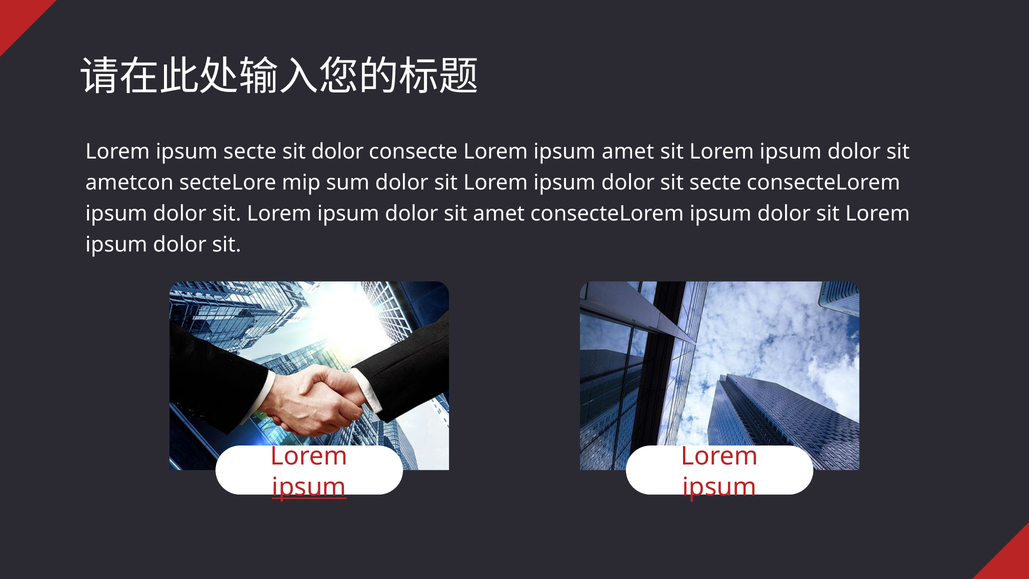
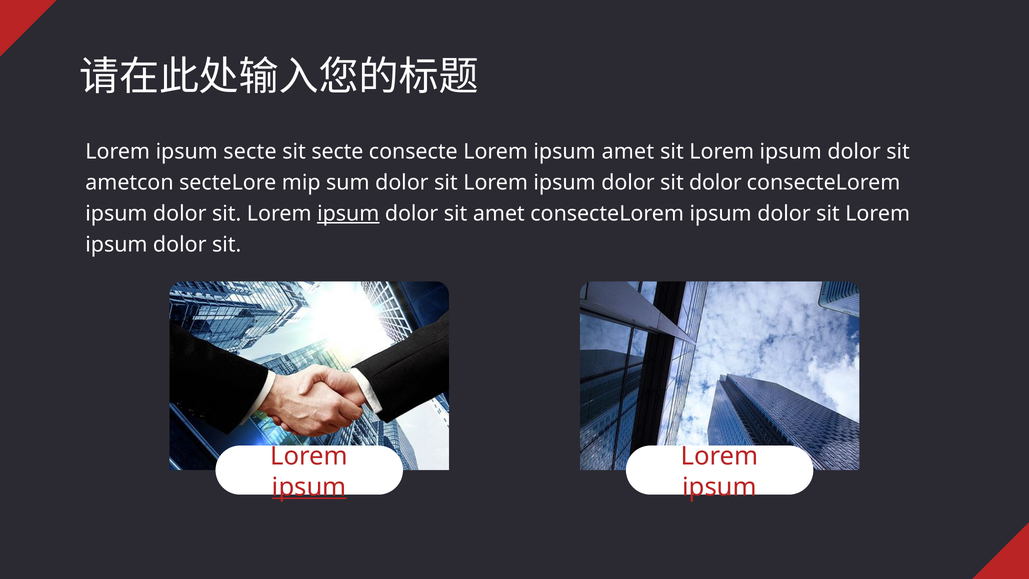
sit dolor: dolor -> secte (337, 152)
sit secte: secte -> dolor (715, 183)
ipsum underline: none -> present (348, 214)
